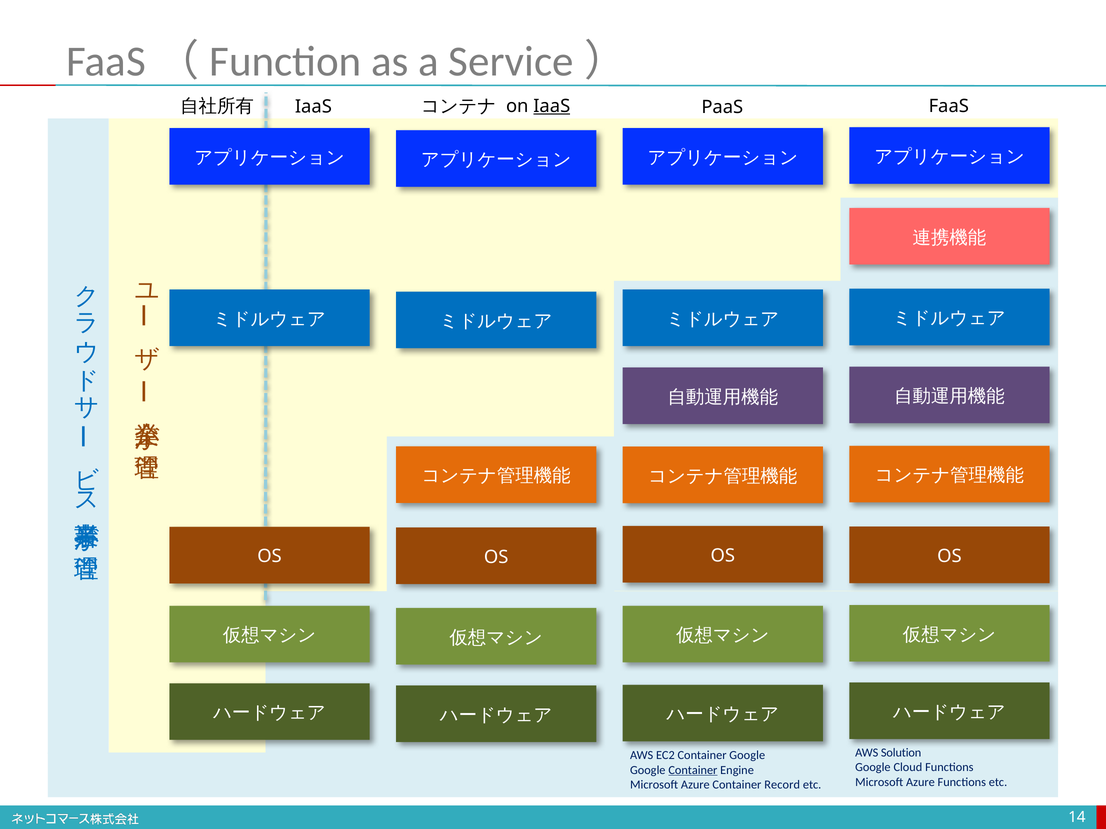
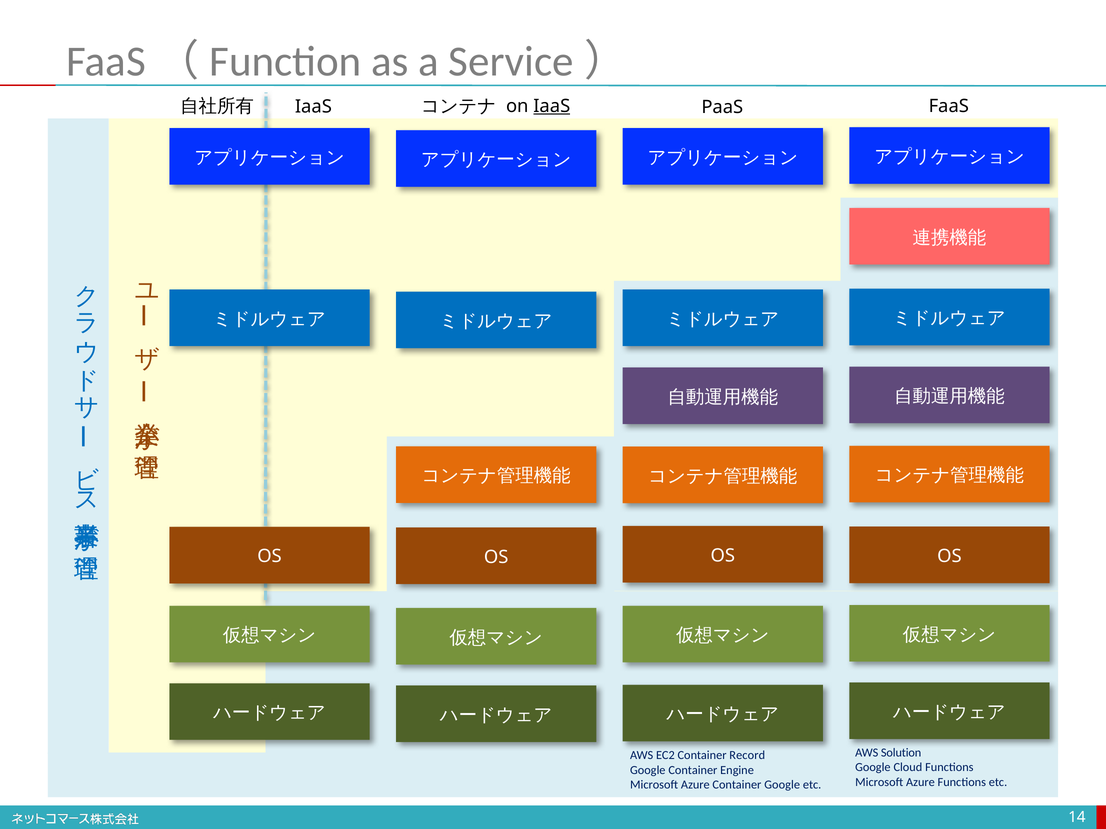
Container Google: Google -> Record (747, 756)
Container underline: present -> none (693, 770)
Container Record: Record -> Google (782, 785)
